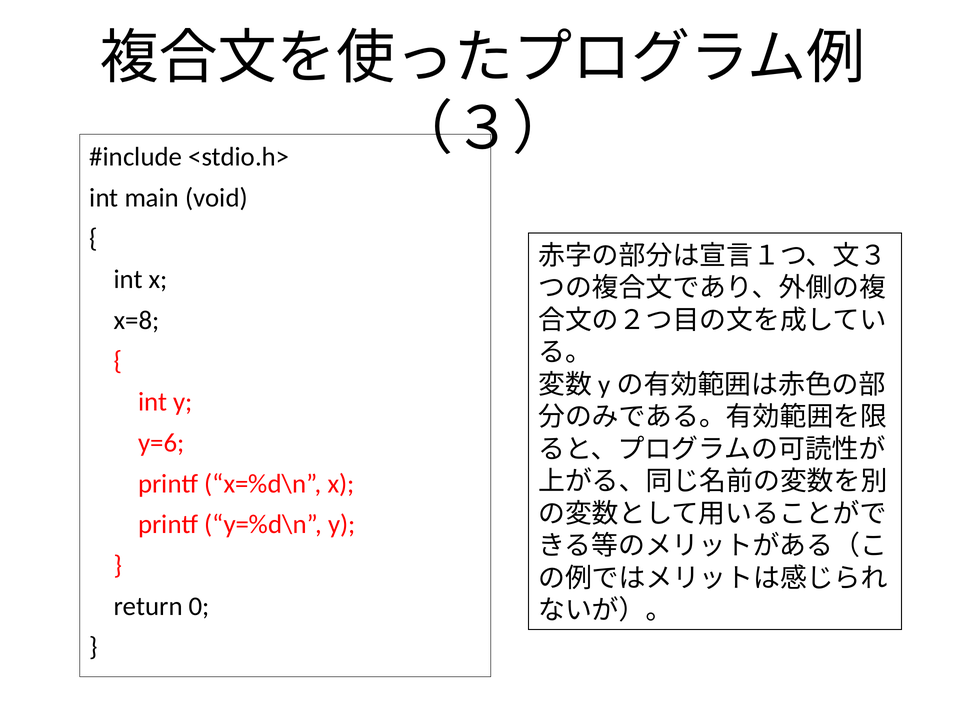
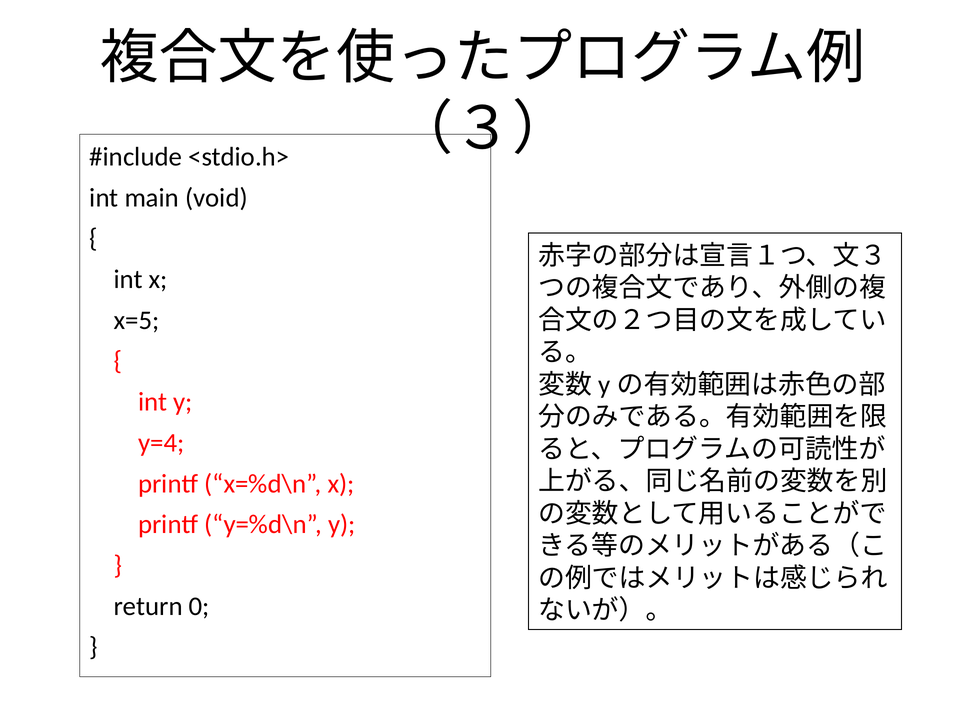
x=8: x=8 -> x=5 (137, 320)
y=6: y=6 -> y=4 (161, 442)
